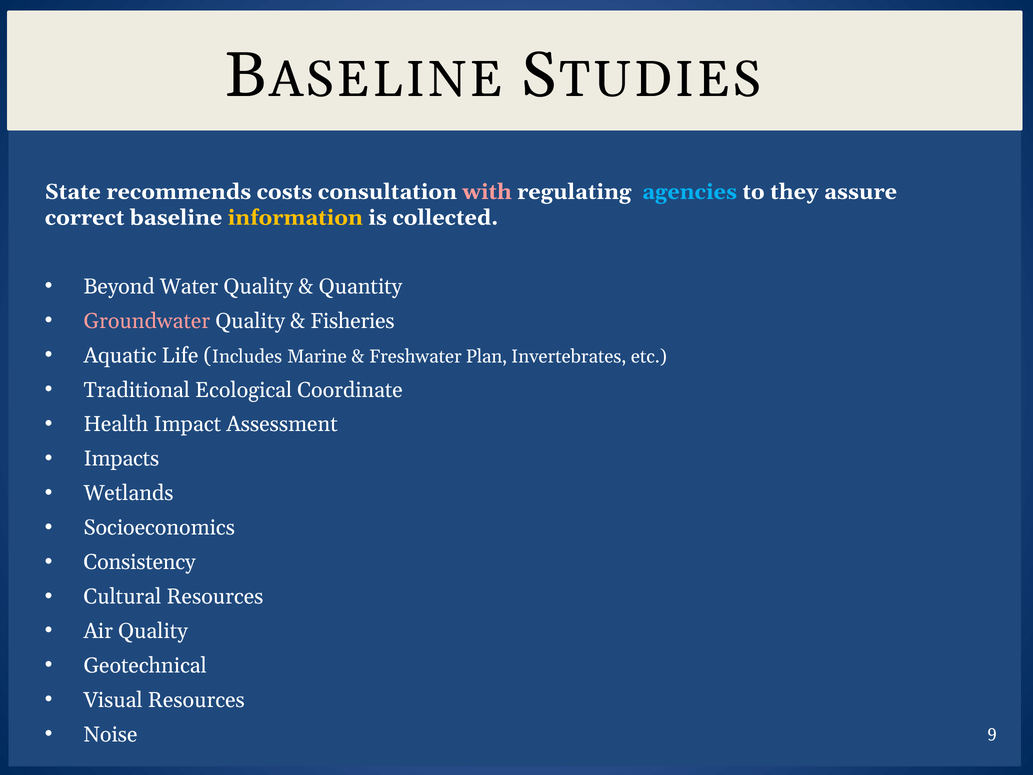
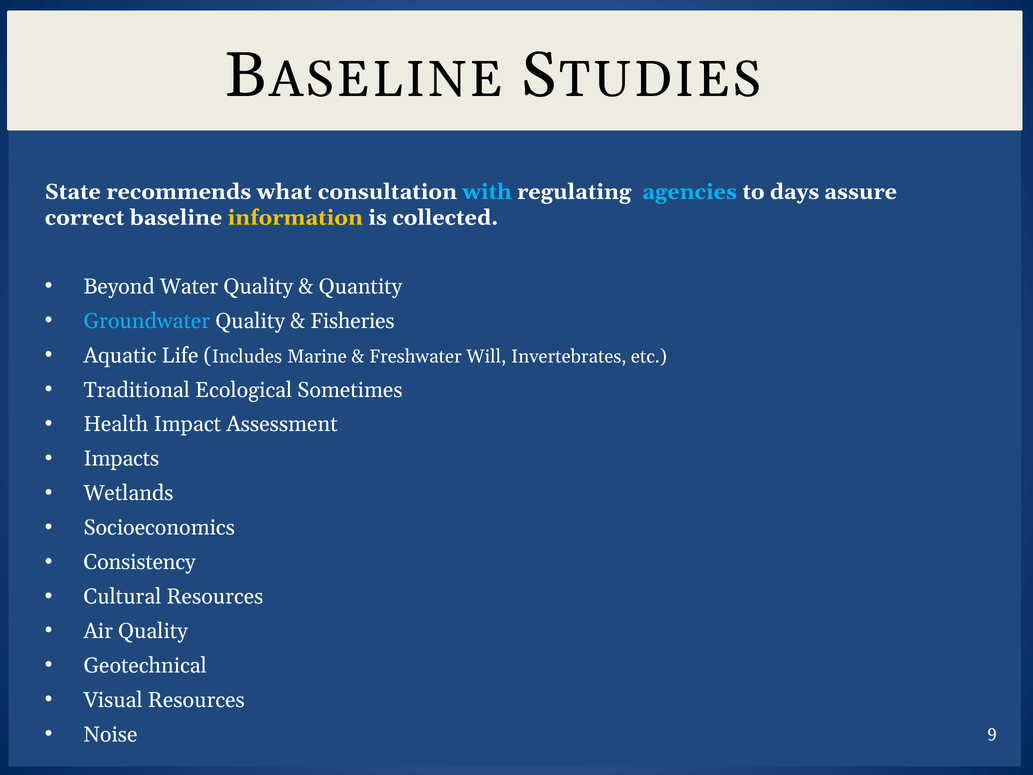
costs: costs -> what (284, 192)
with colour: pink -> light blue (487, 192)
they: they -> days (794, 192)
Groundwater colour: pink -> light blue (147, 321)
Plan: Plan -> Will (486, 356)
Coordinate: Coordinate -> Sometimes (350, 390)
